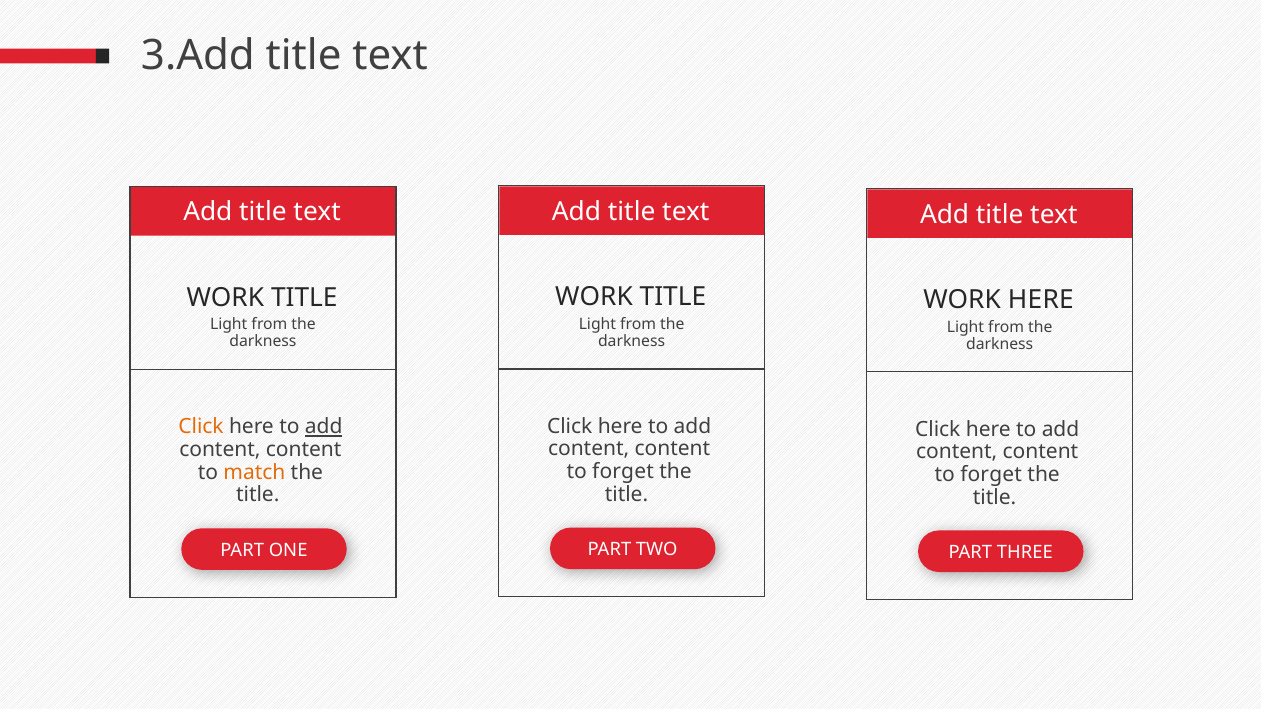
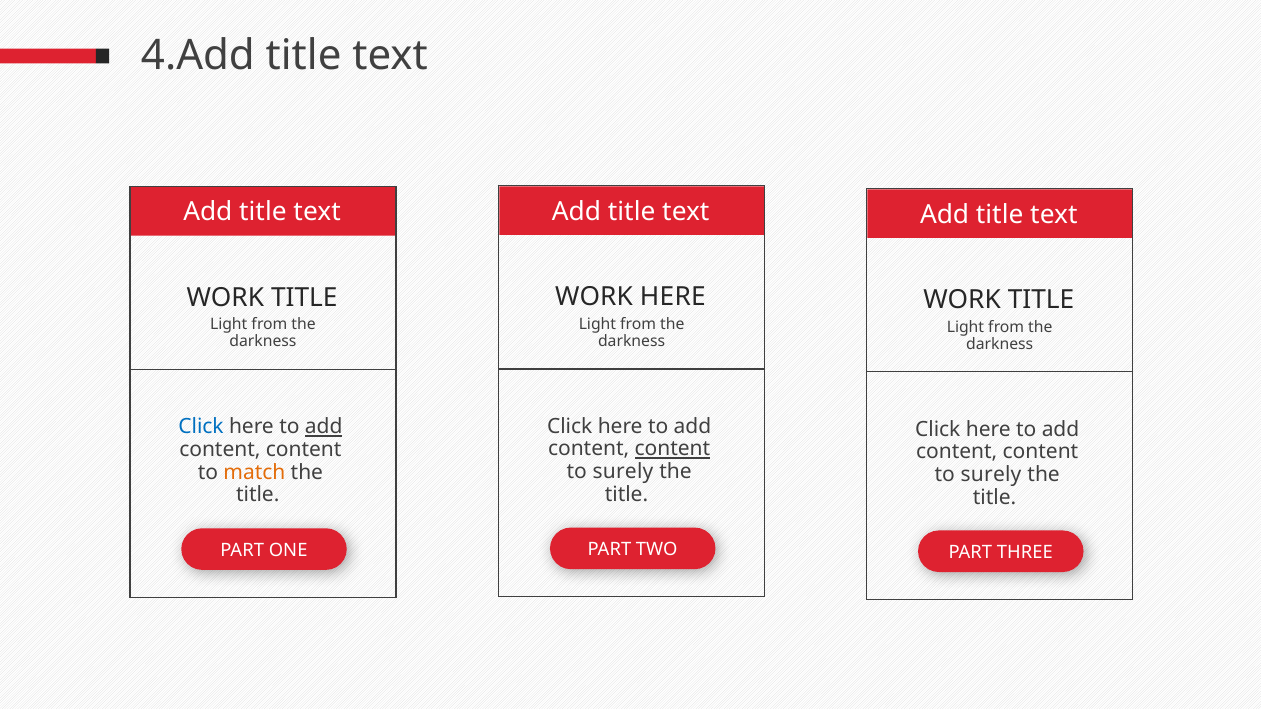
3.Add: 3.Add -> 4.Add (198, 56)
TITLE: TITLE -> HERE (673, 297)
HERE: HERE -> TITLE (1041, 300)
Click colour: orange -> blue (201, 427)
content underline: none -> present (672, 449)
forget: forget -> surely (623, 472)
forget: forget -> surely (991, 475)
